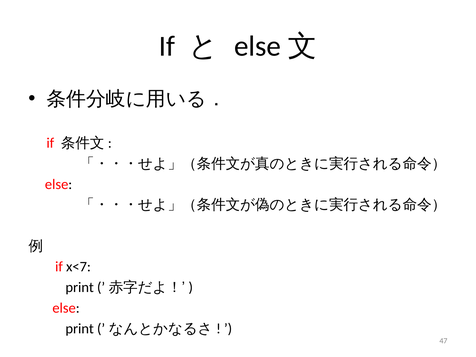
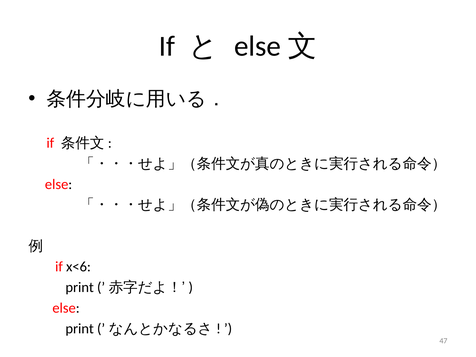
x<7: x<7 -> x<6 (78, 267)
